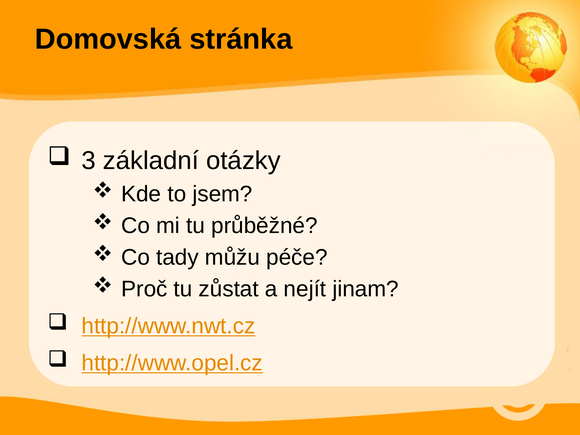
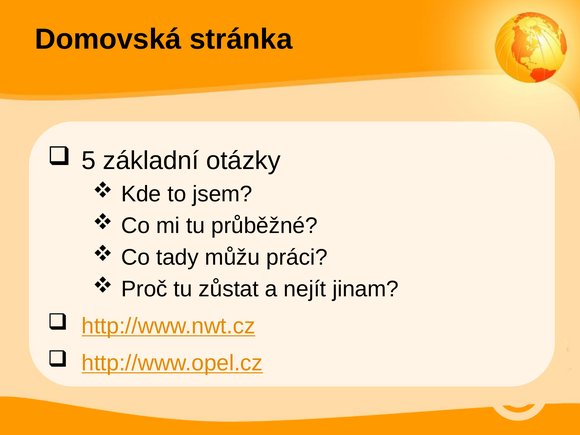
3: 3 -> 5 (89, 161)
péče: péče -> práci (297, 257)
